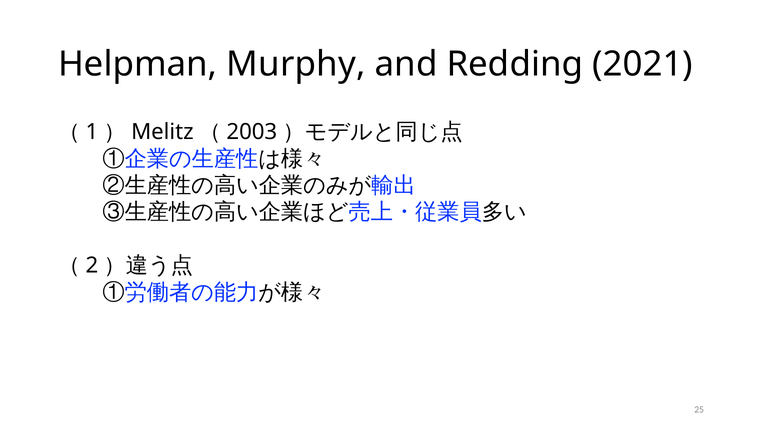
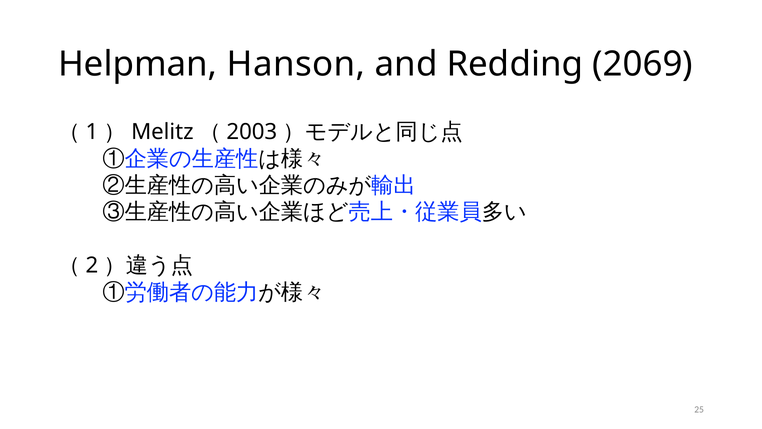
Murphy: Murphy -> Hanson (296, 64)
2021: 2021 -> 2069 (643, 64)
